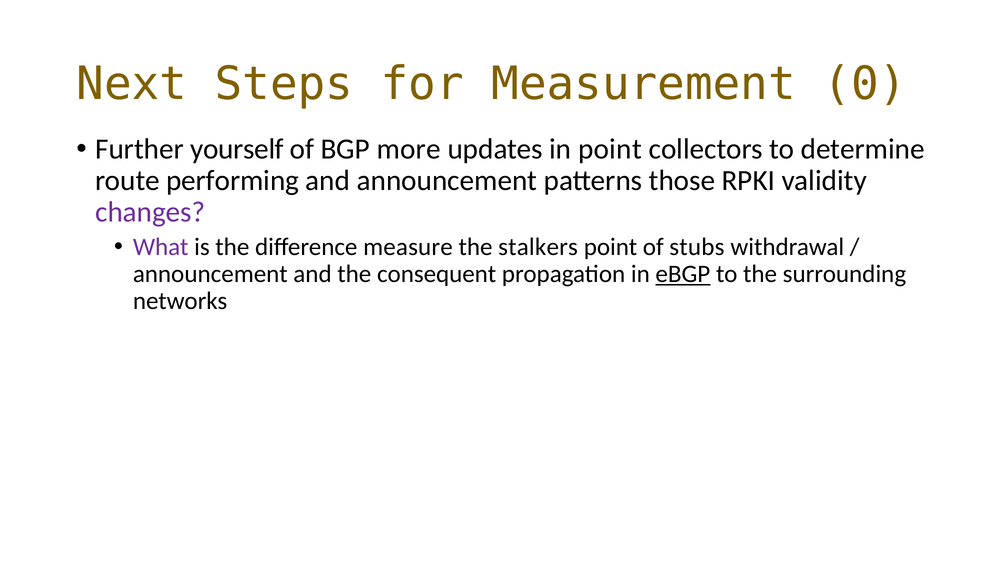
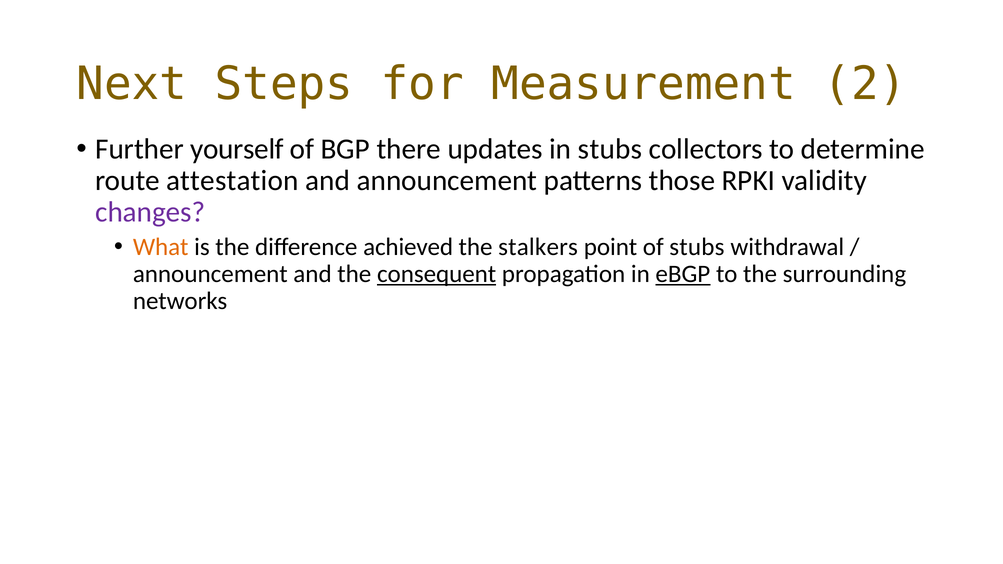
0: 0 -> 2 (865, 84)
more: more -> there (409, 149)
in point: point -> stubs (610, 149)
performing: performing -> attestation (232, 181)
What colour: purple -> orange (161, 247)
measure: measure -> achieved (408, 247)
consequent underline: none -> present (437, 274)
